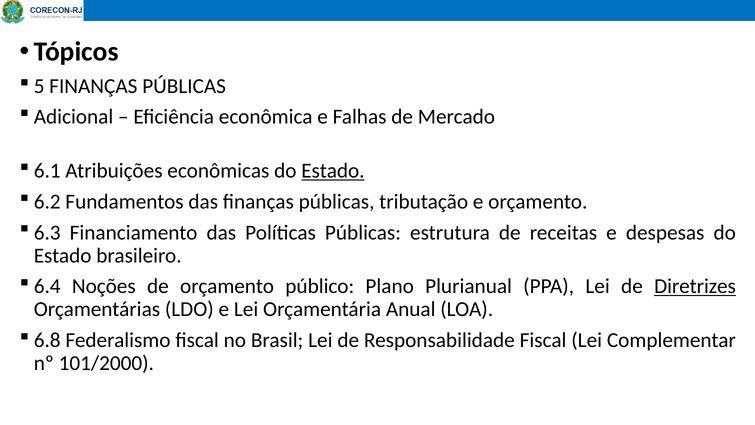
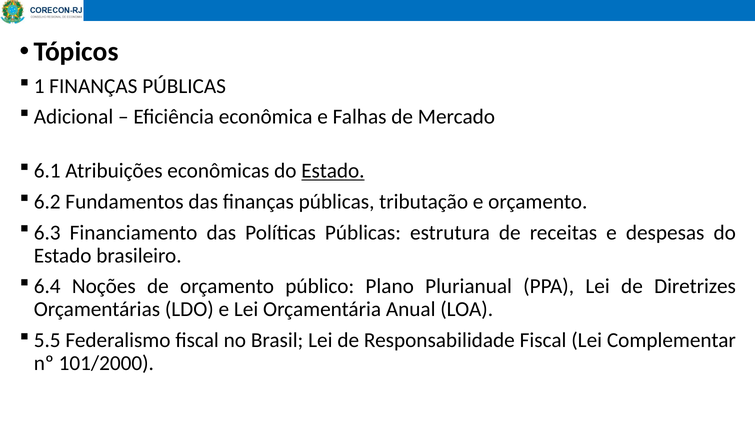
5: 5 -> 1 (39, 86)
Diretrizes underline: present -> none (695, 286)
6.8: 6.8 -> 5.5 (47, 340)
